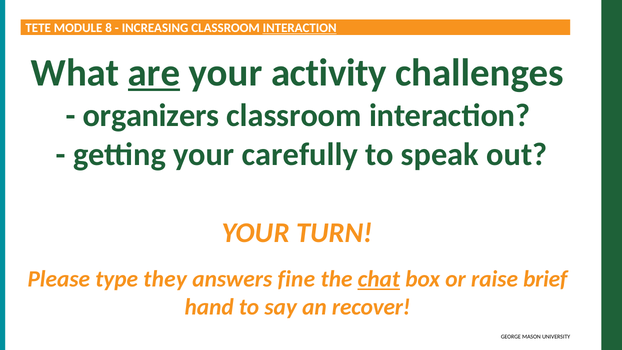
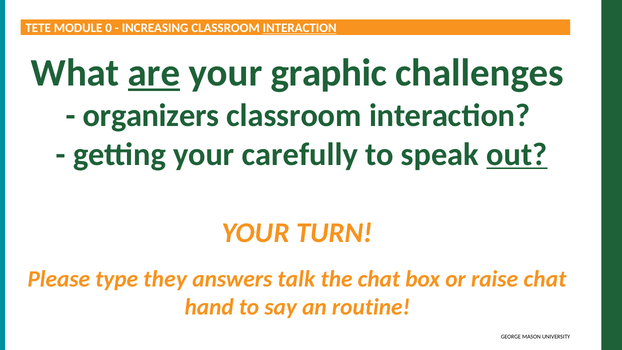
8: 8 -> 0 (109, 28)
activity: activity -> graphic (329, 73)
out underline: none -> present (517, 154)
fine: fine -> talk (296, 279)
chat underline: present -> none (379, 279)
raise brief: brief -> chat (545, 279)
recover: recover -> routine (371, 307)
